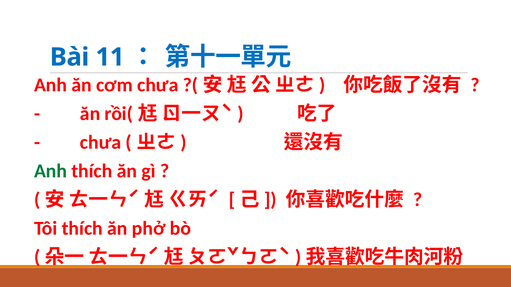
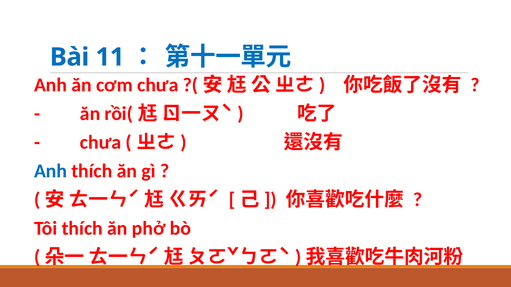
Anh colour: green -> blue (51, 171)
